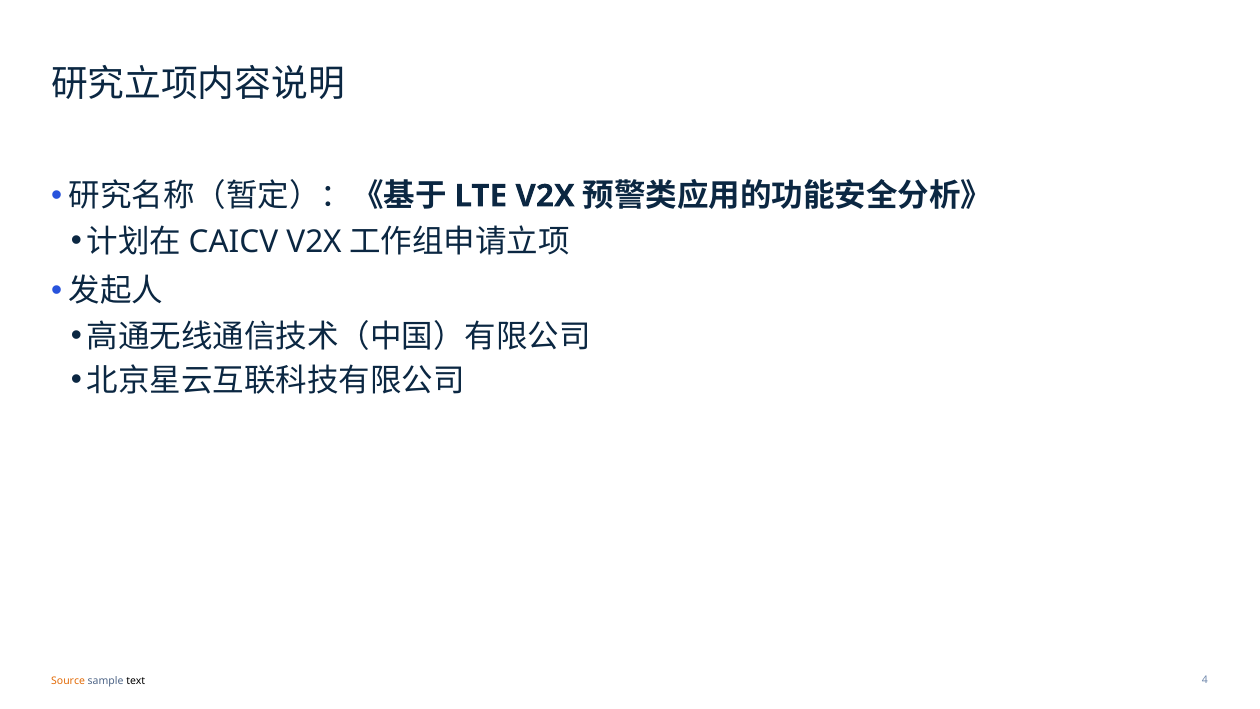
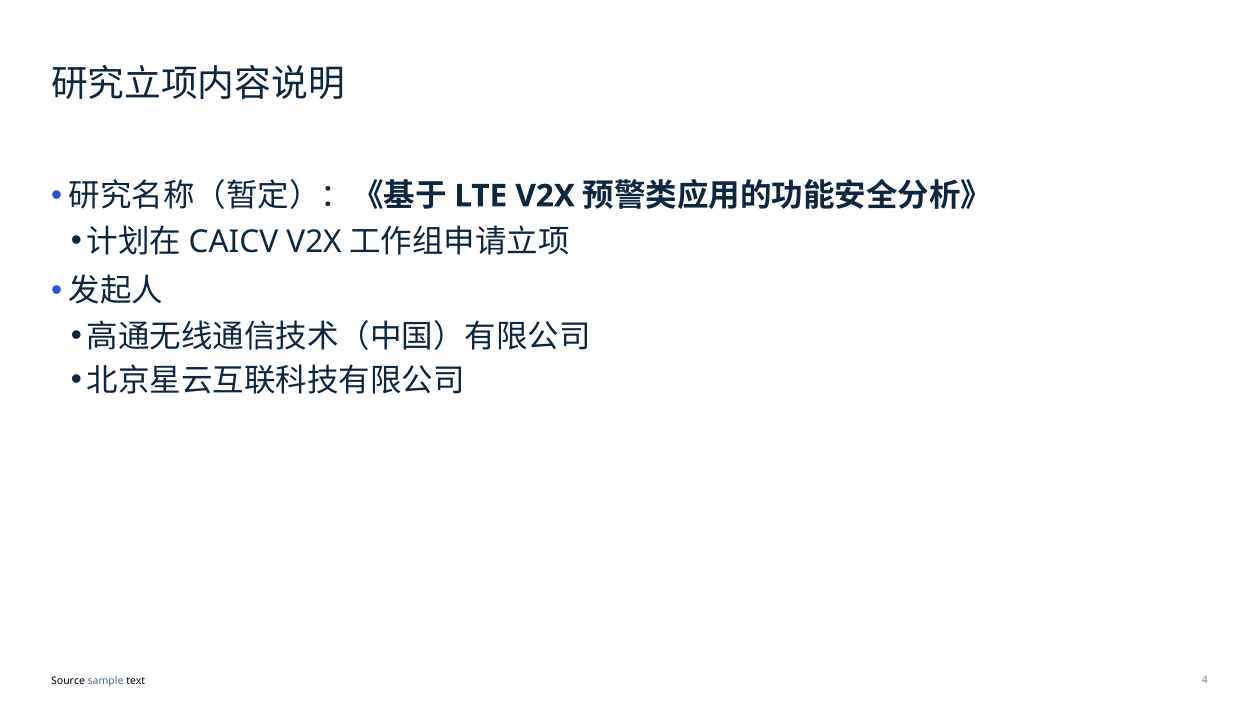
Source colour: orange -> black (68, 680)
